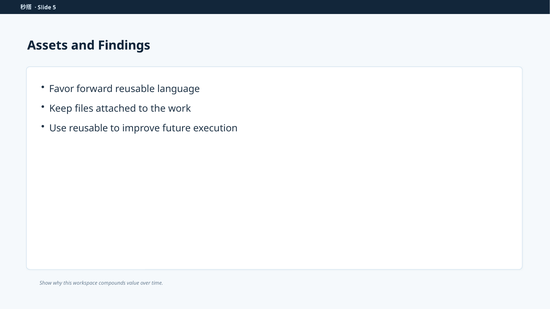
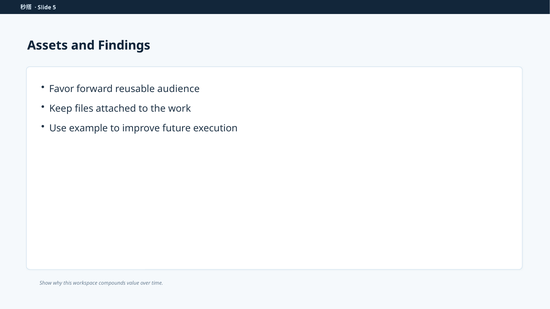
language: language -> audience (179, 89)
Use reusable: reusable -> example (88, 128)
